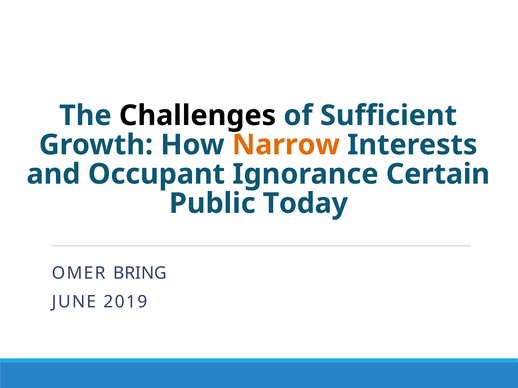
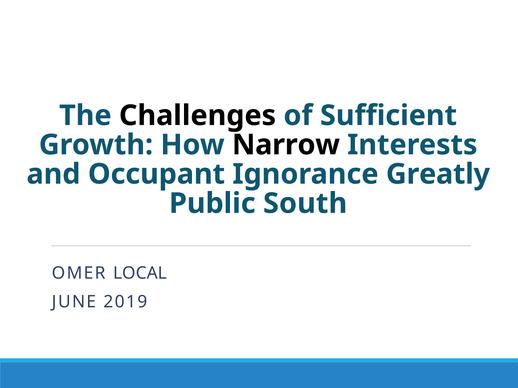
Narrow colour: orange -> black (286, 145)
Certain: Certain -> Greatly (438, 174)
Today: Today -> South (305, 204)
BRING: BRING -> LOCAL (140, 273)
